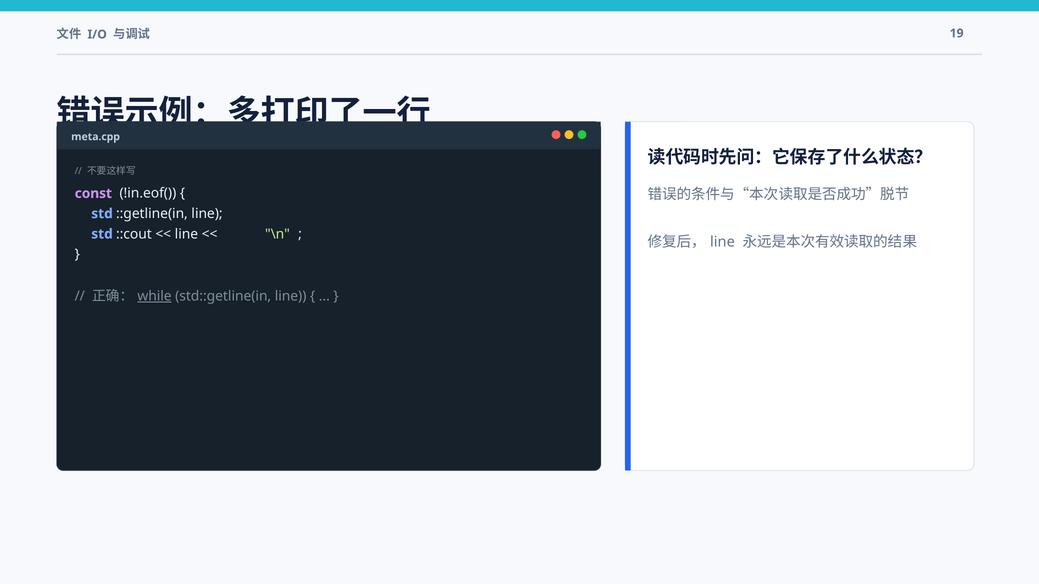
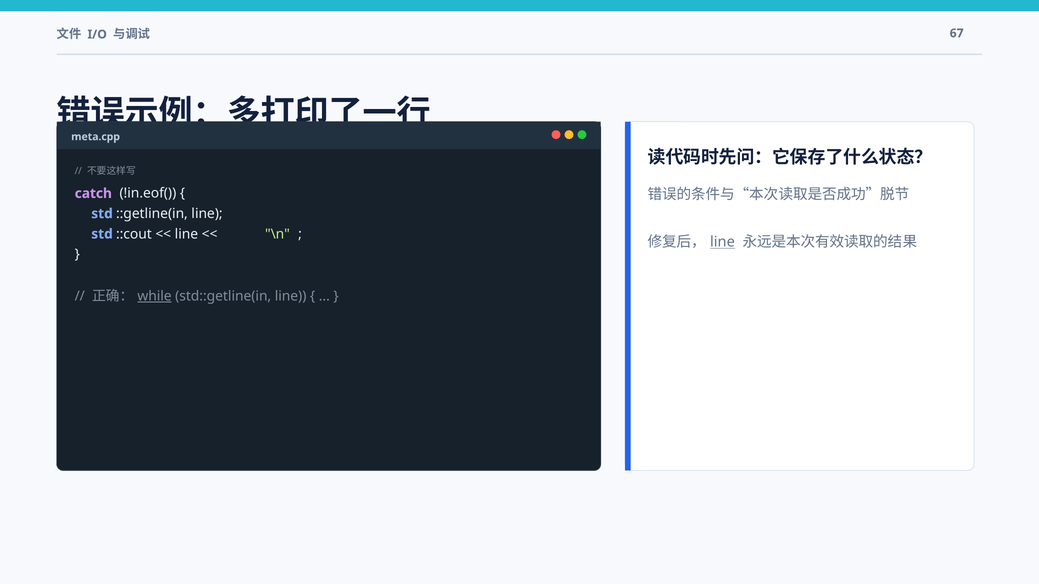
19: 19 -> 67 (957, 33)
const: const -> catch (93, 194)
line underline: none -> present (722, 242)
